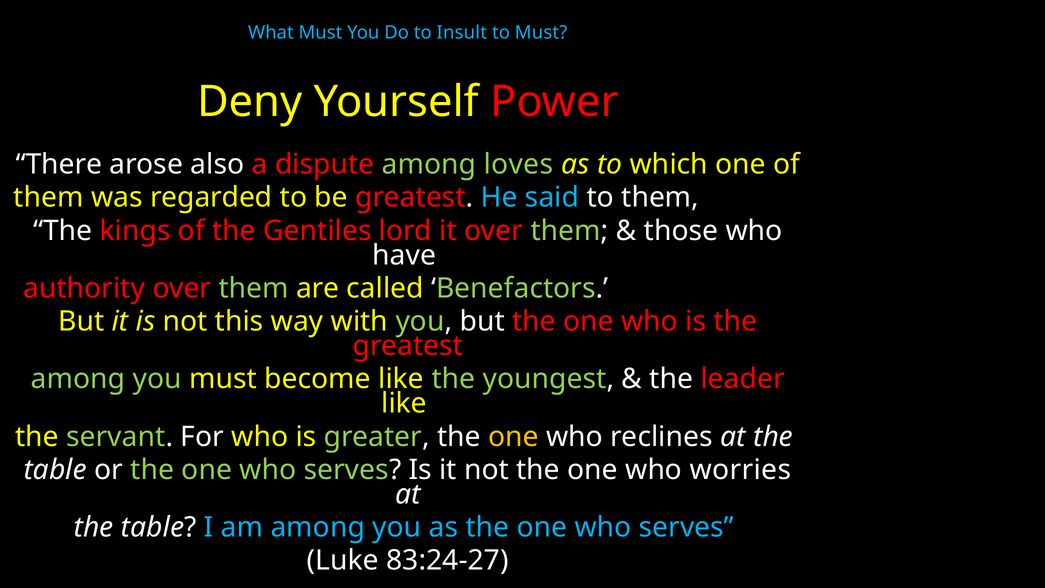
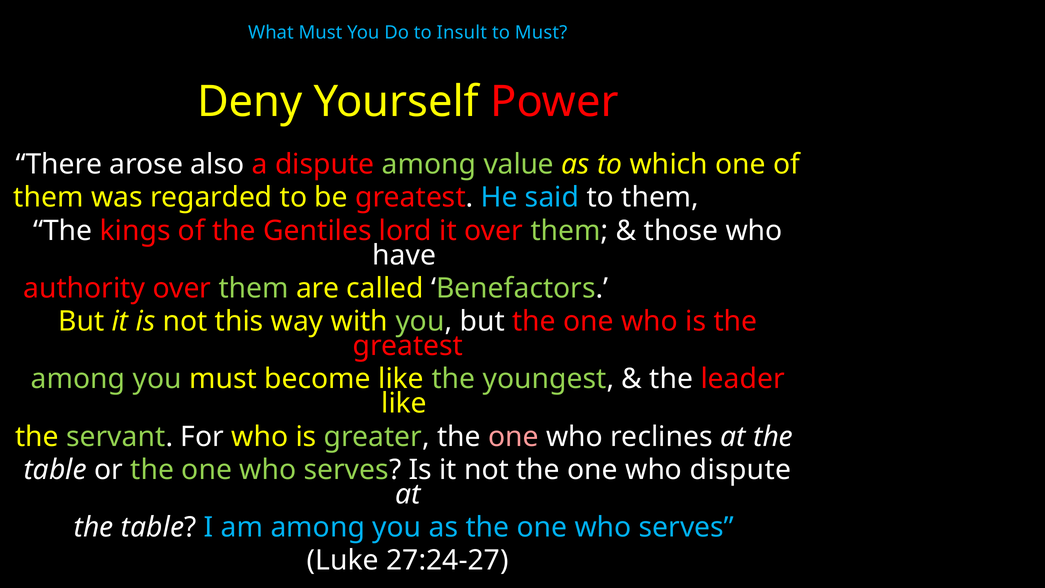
loves: loves -> value (519, 164)
one colour: yellow -> pink (513, 437)
who worries: worries -> dispute (741, 470)
83:24-27: 83:24-27 -> 27:24-27 (447, 560)
